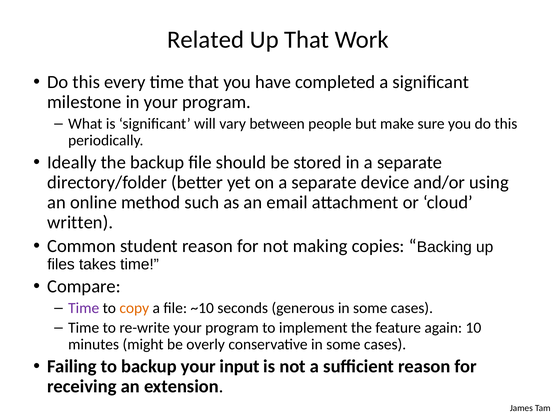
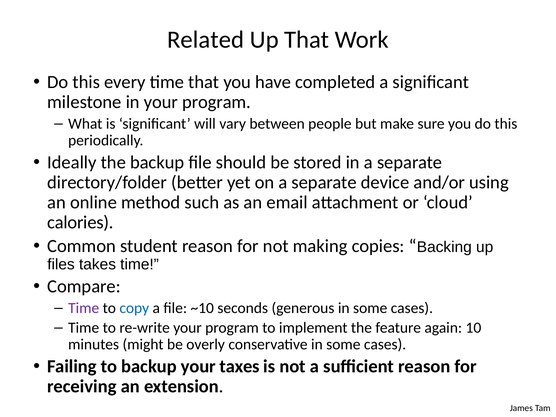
written: written -> calories (80, 222)
copy colour: orange -> blue (134, 308)
input: input -> taxes (240, 366)
